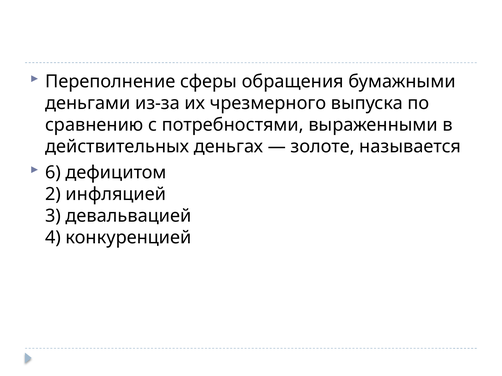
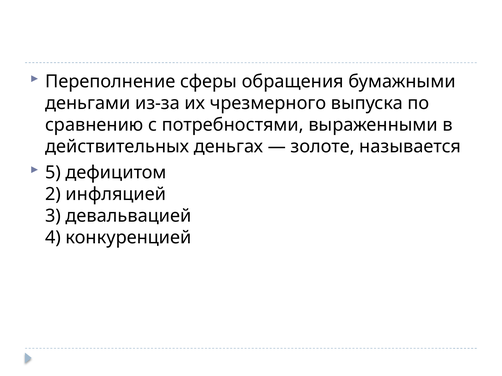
6: 6 -> 5 (53, 173)
